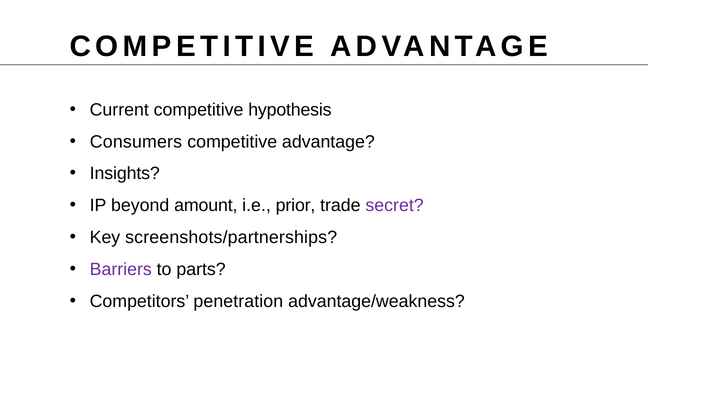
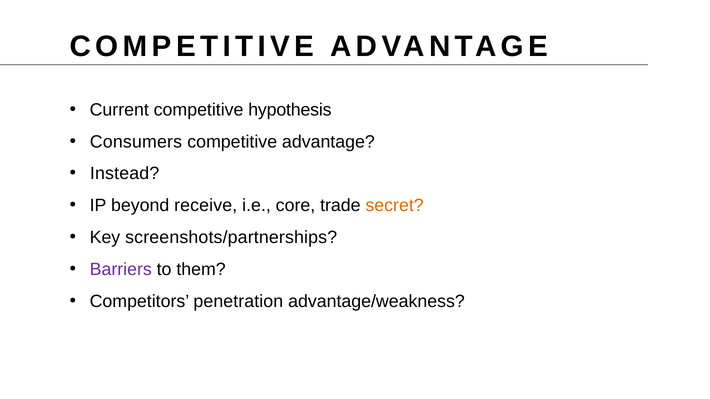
Insights: Insights -> Instead (125, 174)
amount: amount -> receive (206, 206)
prior: prior -> core (295, 206)
secret colour: purple -> orange (395, 206)
parts: parts -> them (201, 270)
